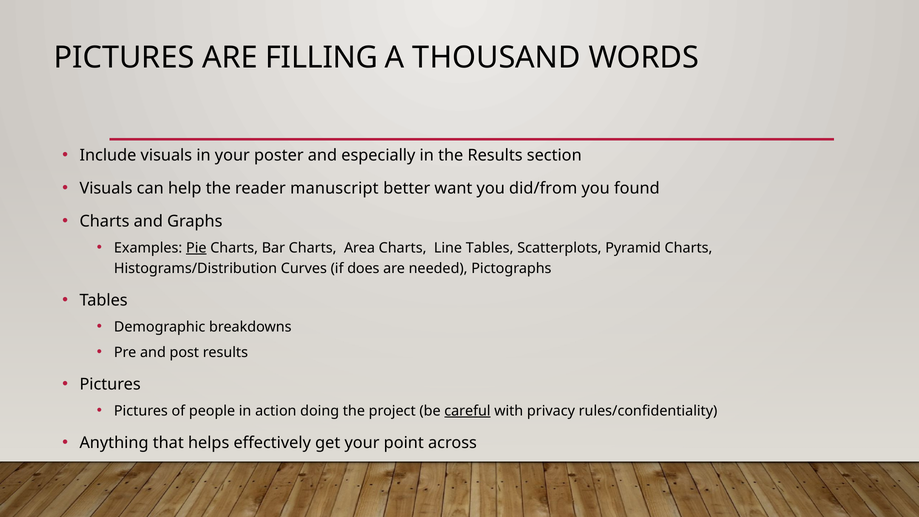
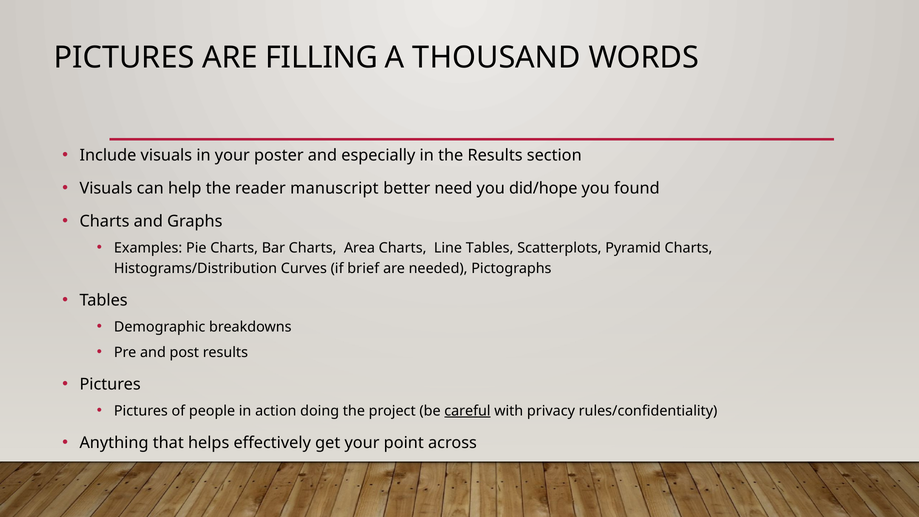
want: want -> need (453, 188)
did/from: did/from -> did/hope (543, 188)
Pie underline: present -> none (196, 248)
does: does -> brief (363, 268)
